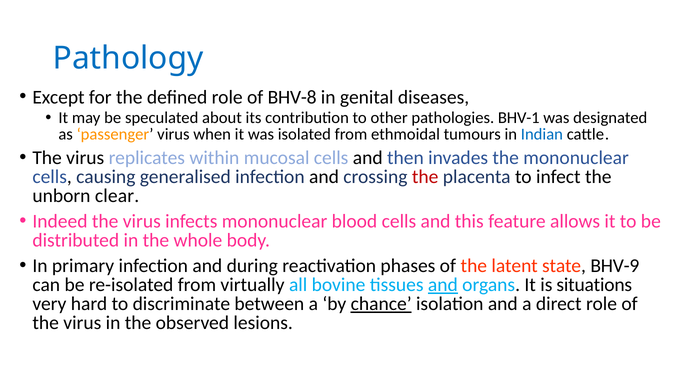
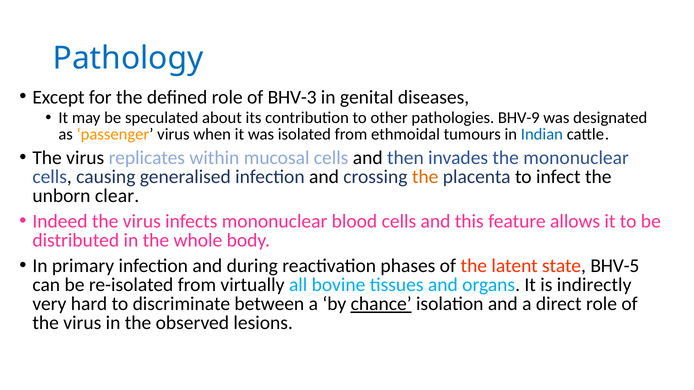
BHV-8: BHV-8 -> BHV-3 (292, 97)
BHV-1: BHV-1 -> BHV-9 (519, 118)
the colour: red -> orange (425, 177)
BHV-9: BHV-9 -> BHV-5 (615, 266)
and underline: present -> none (443, 285)
situations: situations -> indirectly (594, 285)
